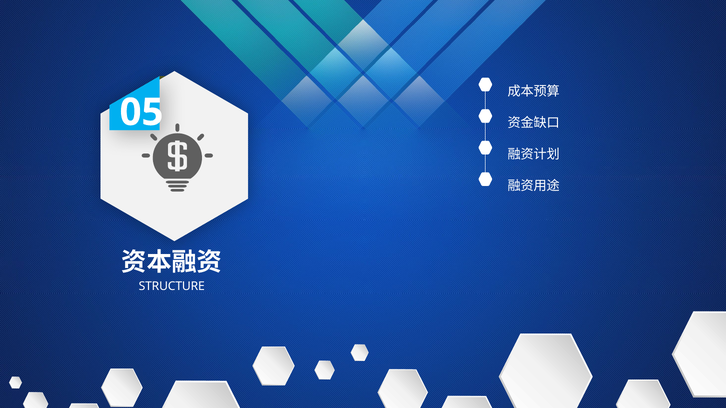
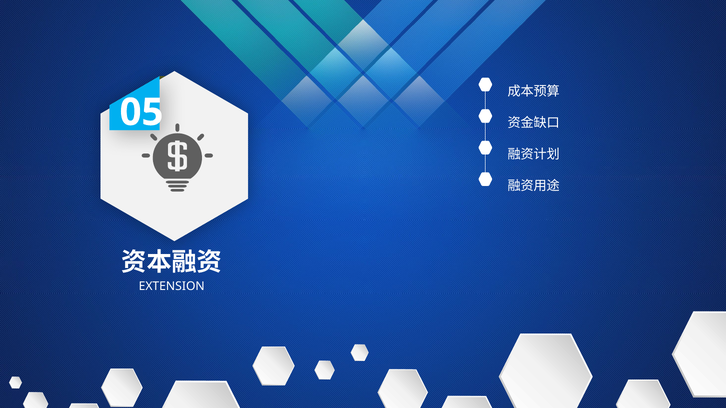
STRUCTURE: STRUCTURE -> EXTENSION (172, 287)
